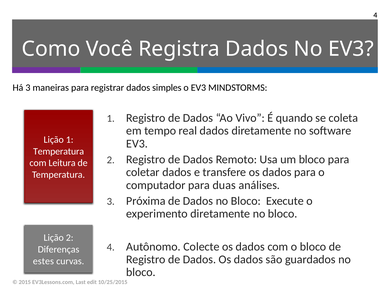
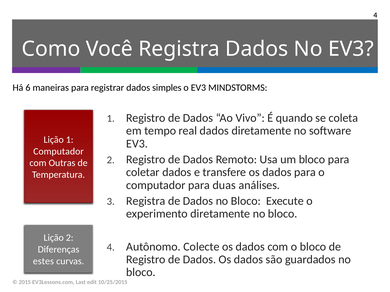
Há 3: 3 -> 6 (28, 88)
Temperatura: Temperatura -> Computador (58, 152)
Leitura: Leitura -> Outras (62, 163)
Próxima: Próxima -> Registra (146, 201)
